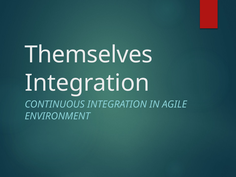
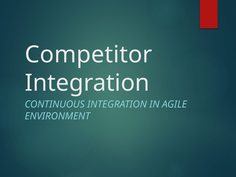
Themselves: Themselves -> Competitor (88, 55)
